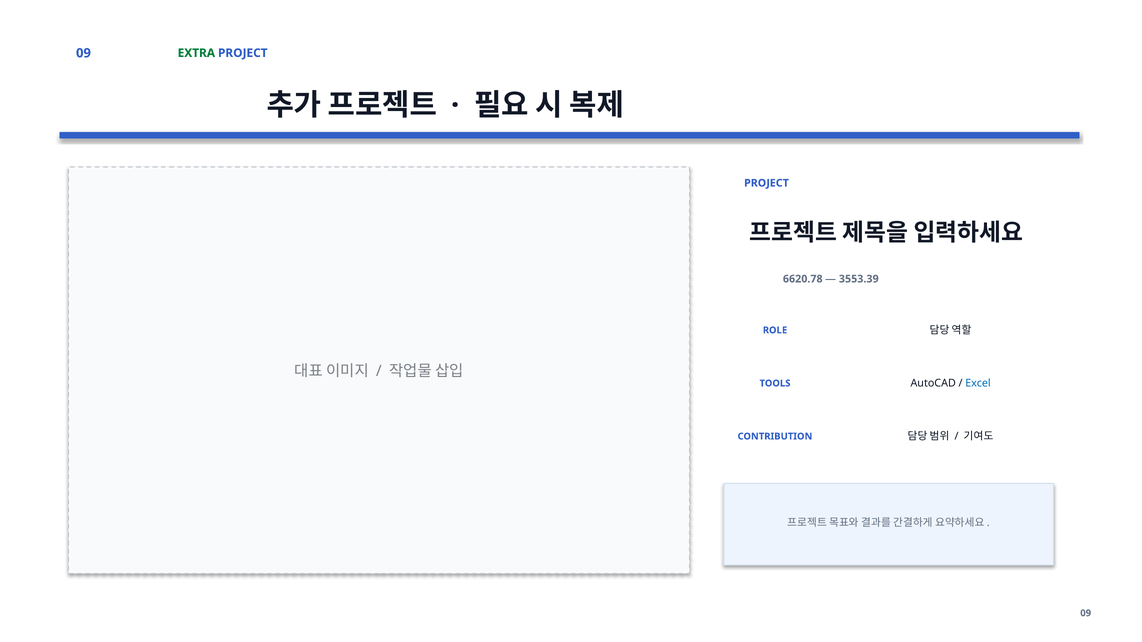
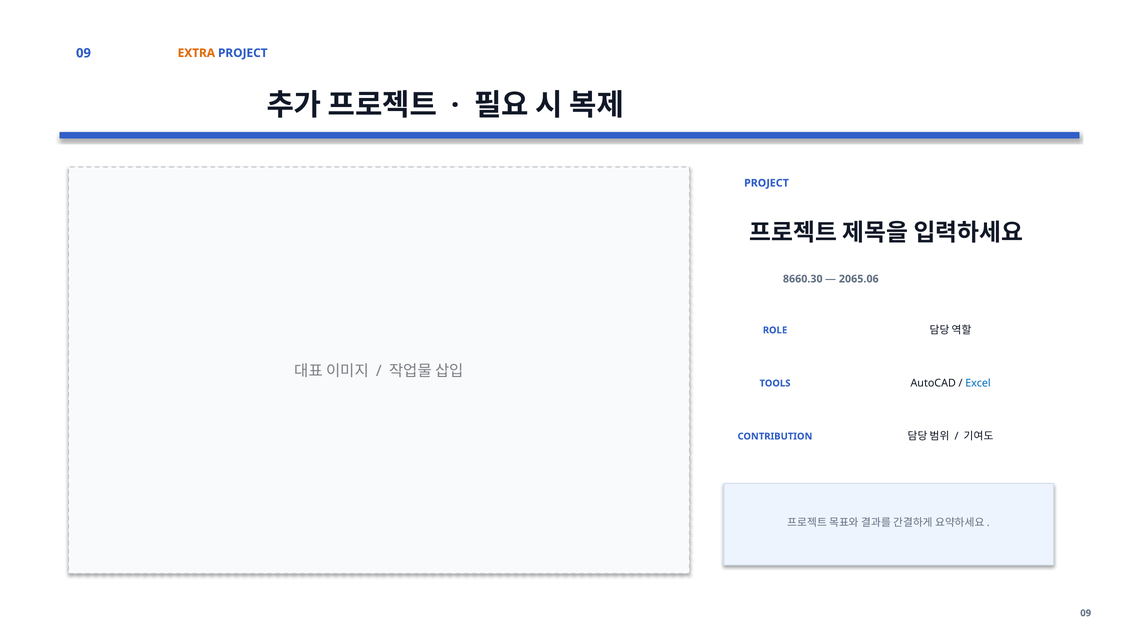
EXTRA colour: green -> orange (196, 53)
6620.78: 6620.78 -> 8660.30 (803, 279)
3553.39: 3553.39 -> 2065.06 (859, 279)
